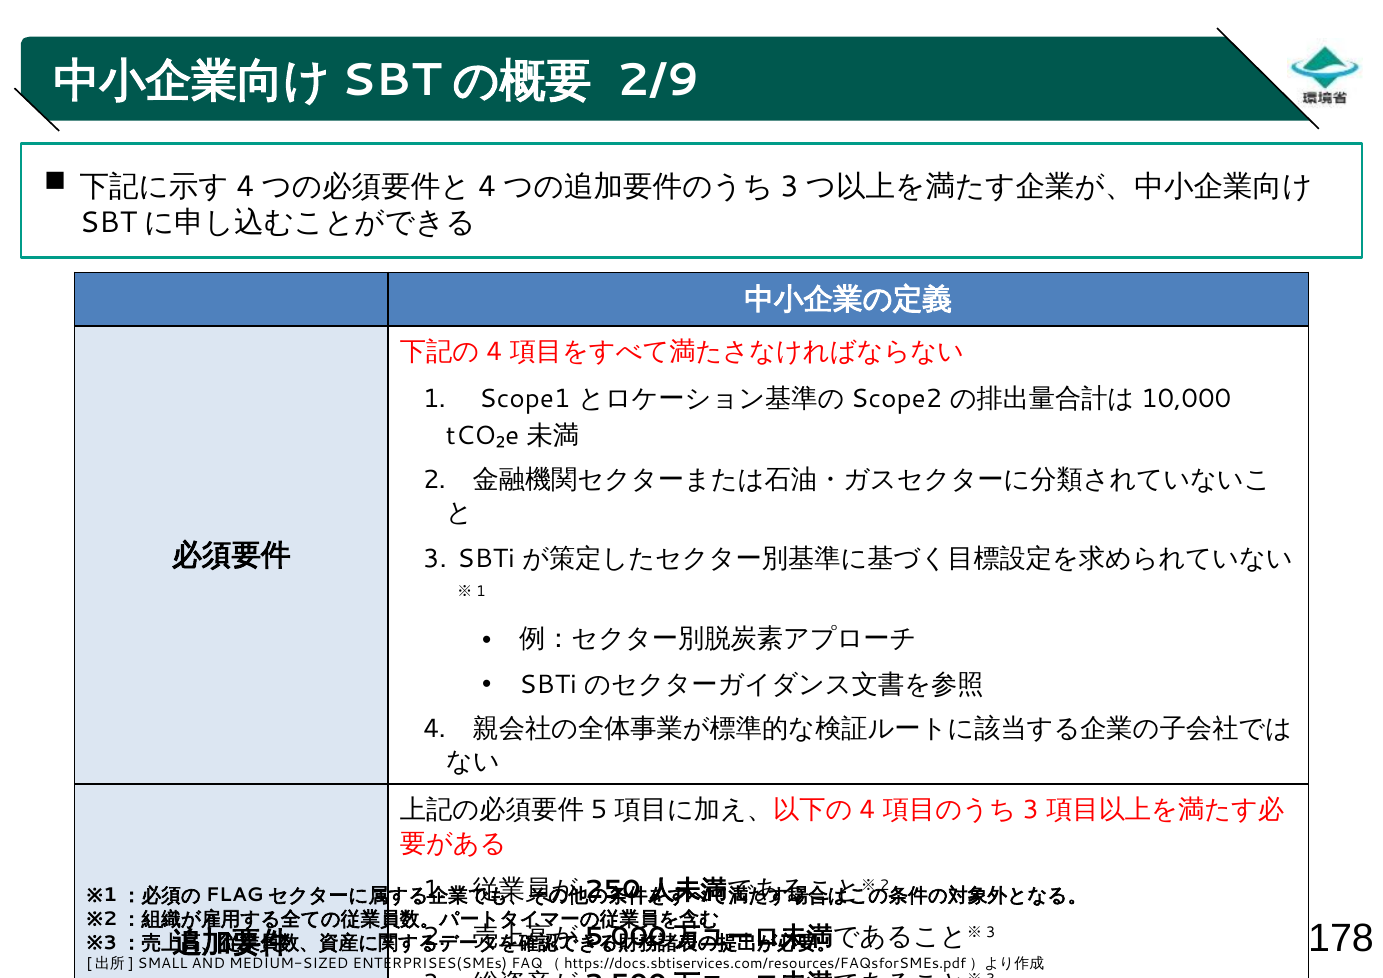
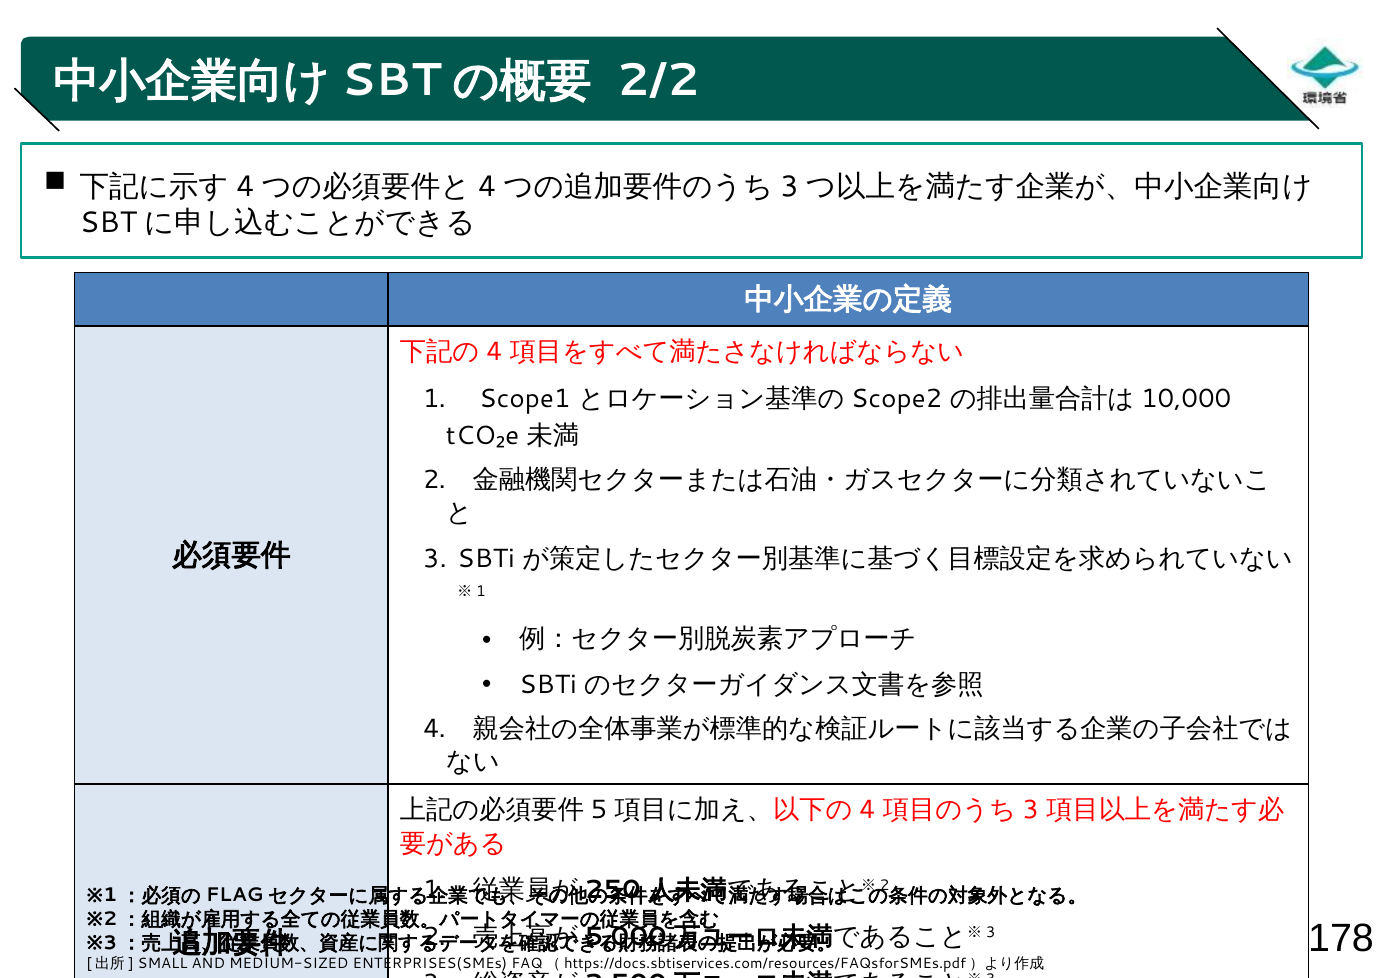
2/9: 2/9 -> 2/2 (658, 81)
